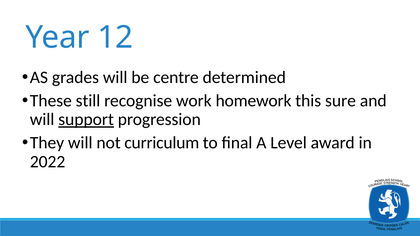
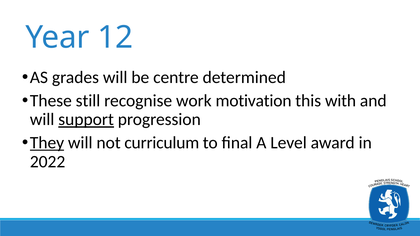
homework: homework -> motivation (254, 101)
sure: sure -> with (341, 101)
They underline: none -> present (47, 143)
